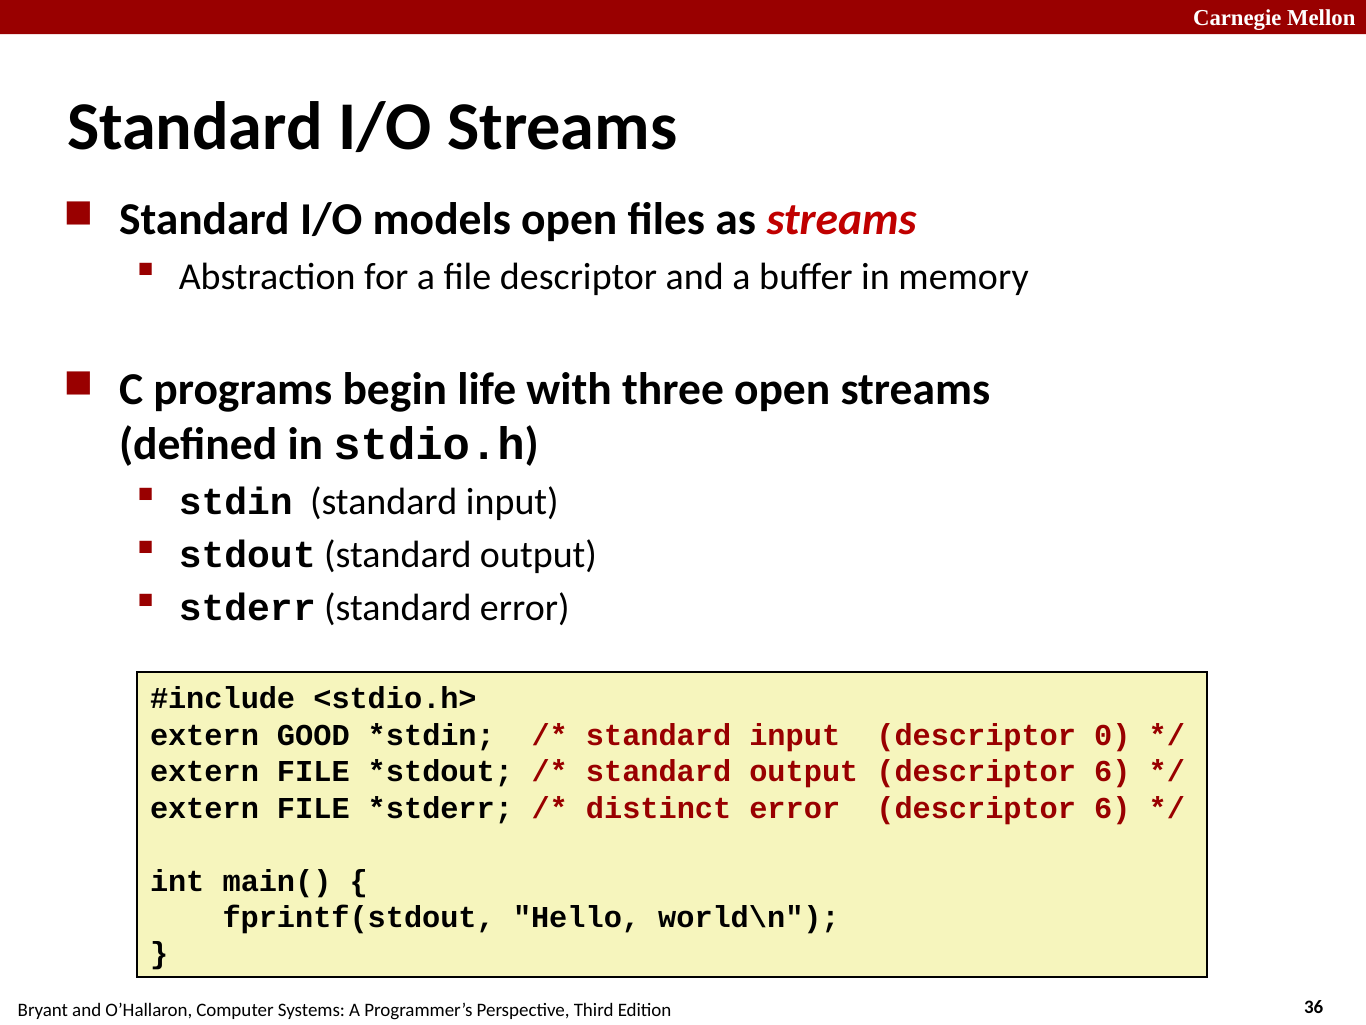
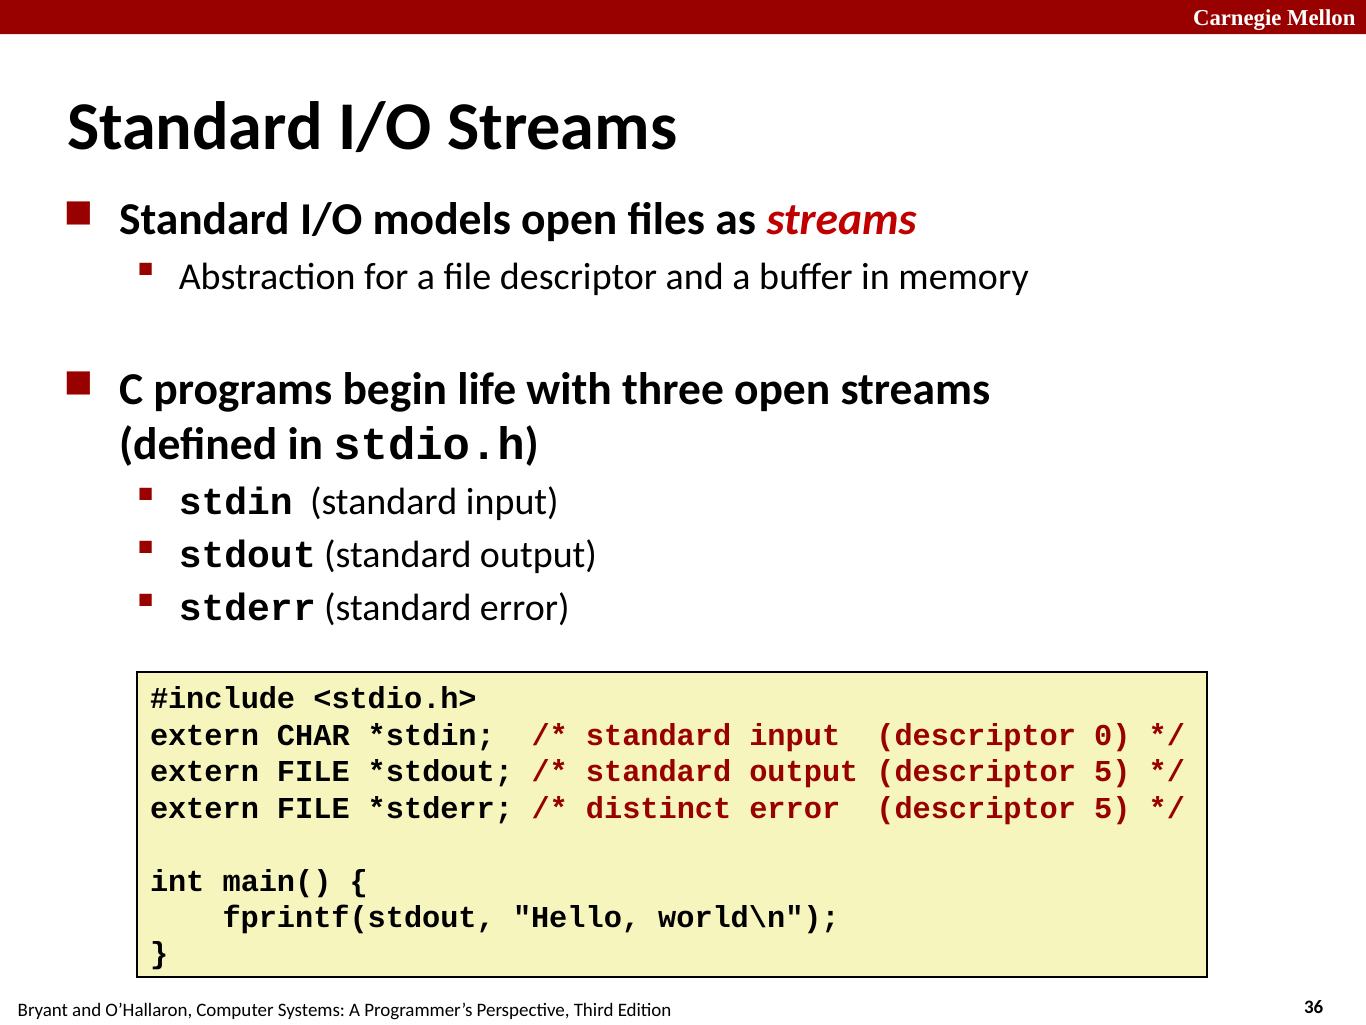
GOOD: GOOD -> CHAR (313, 735)
output descriptor 6: 6 -> 5 (1112, 771)
error descriptor 6: 6 -> 5 (1112, 808)
